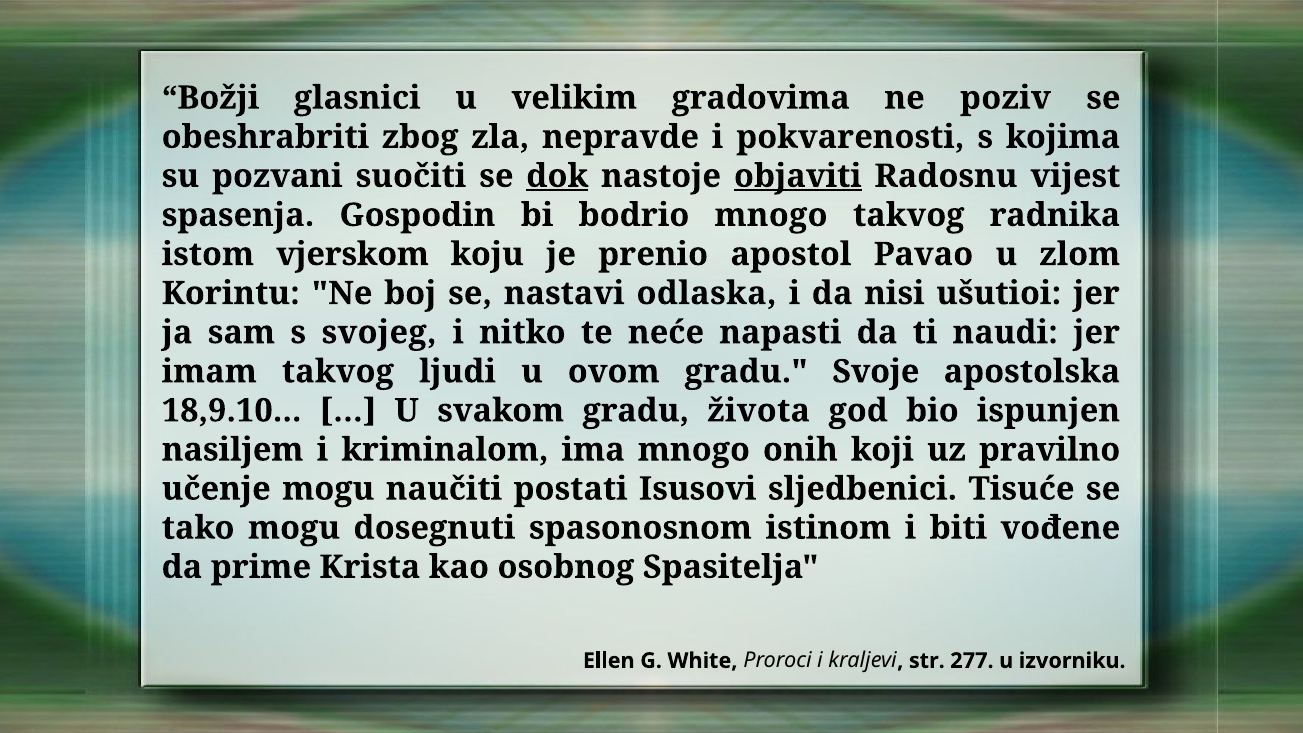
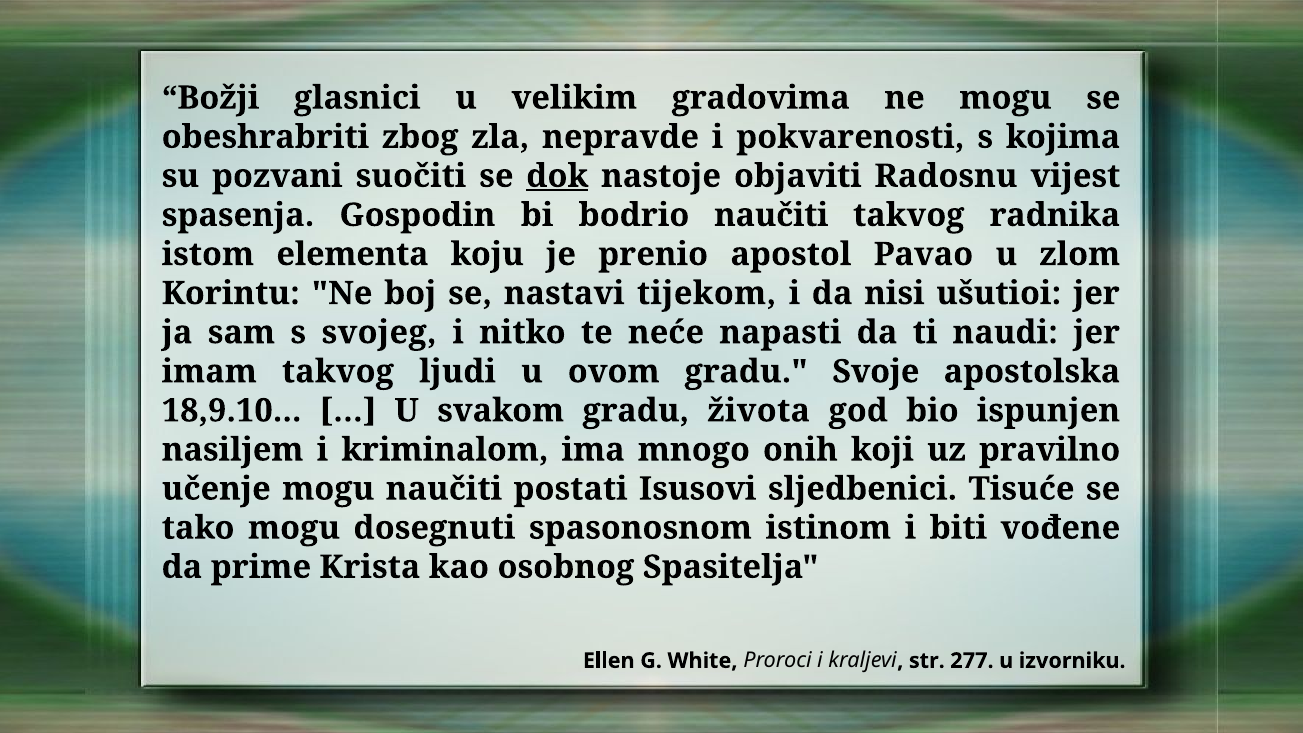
ne poziv: poziv -> mogu (1005, 98)
objaviti underline: present -> none (798, 176)
bodrio mnogo: mnogo -> naučiti (771, 215)
vjerskom: vjerskom -> elementa (353, 254)
odlaska: odlaska -> tijekom (707, 293)
